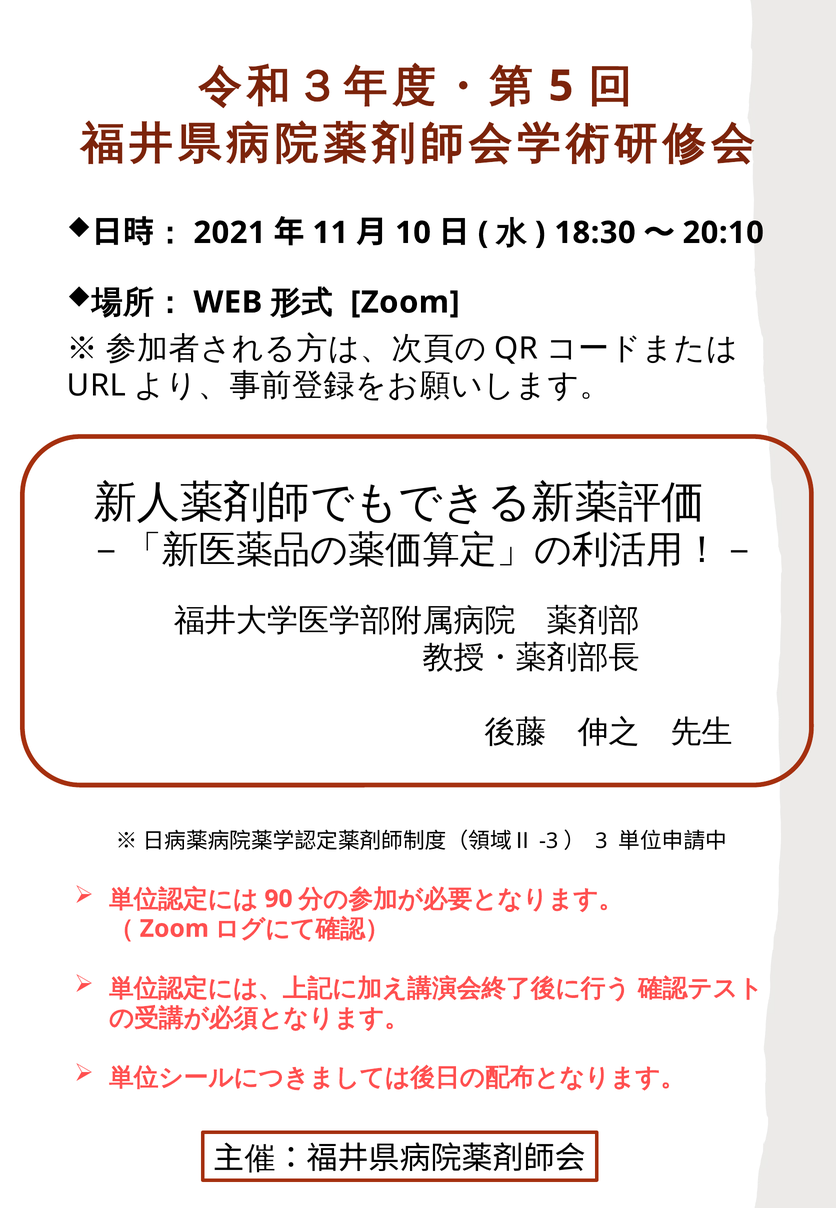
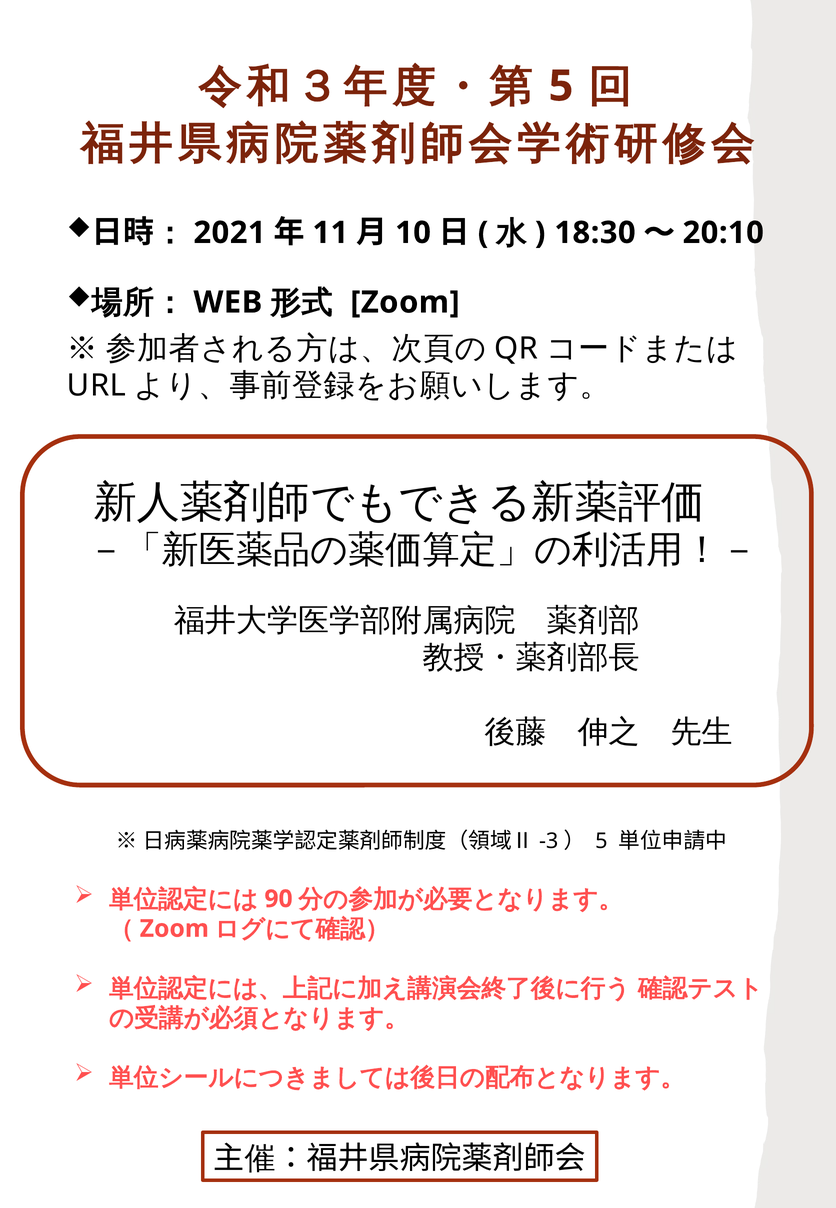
3: 3 -> 5 (601, 841)
